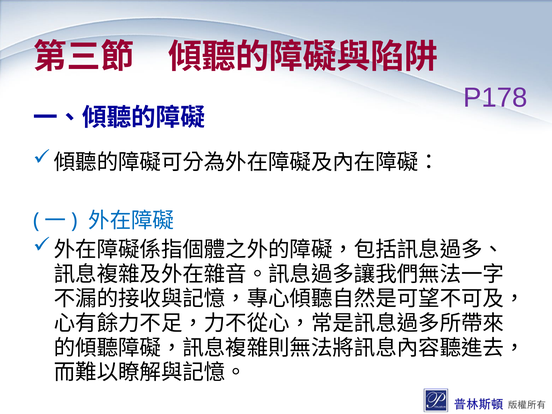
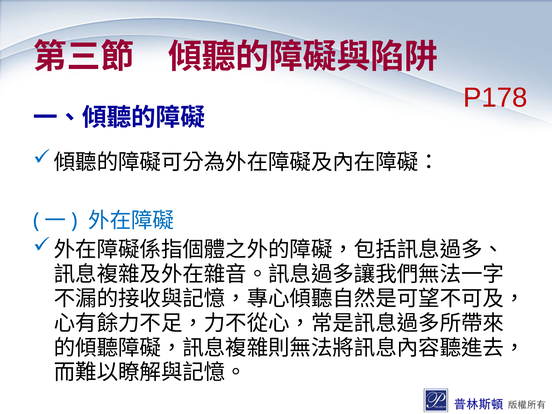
P178 colour: purple -> red (495, 98)
